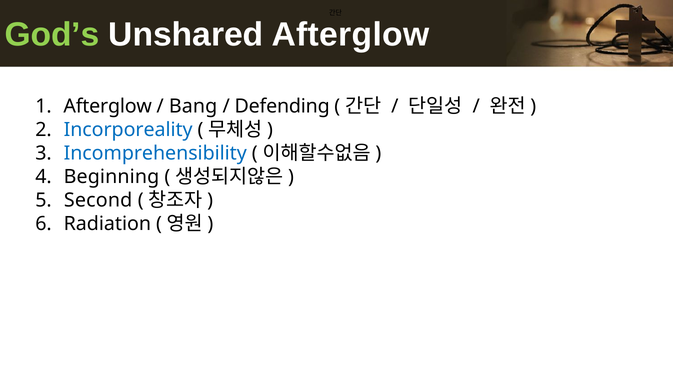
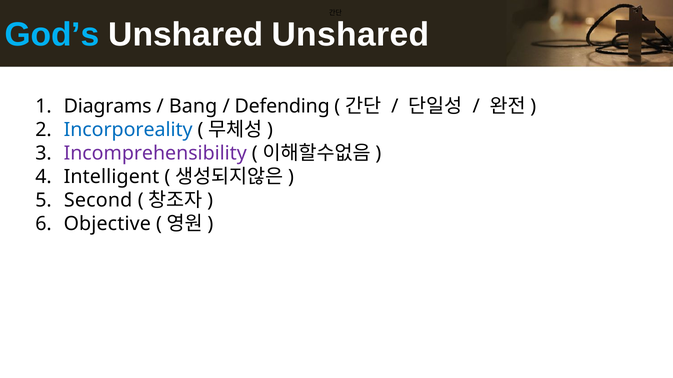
God’s colour: light green -> light blue (52, 35)
Unshared Afterglow: Afterglow -> Unshared (351, 35)
Afterglow: Afterglow -> Diagrams (108, 106)
Incomprehensibility colour: blue -> purple (155, 154)
Beginning: Beginning -> Intelligent (111, 177)
Radiation: Radiation -> Objective (107, 224)
